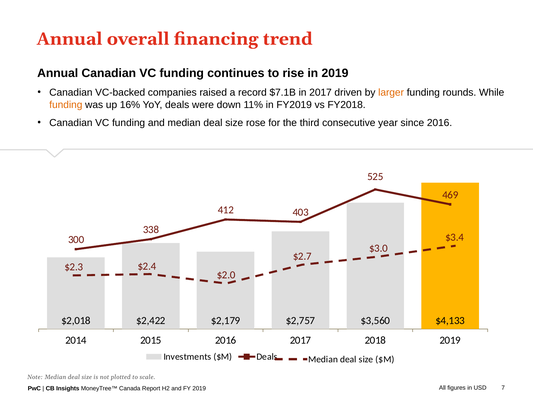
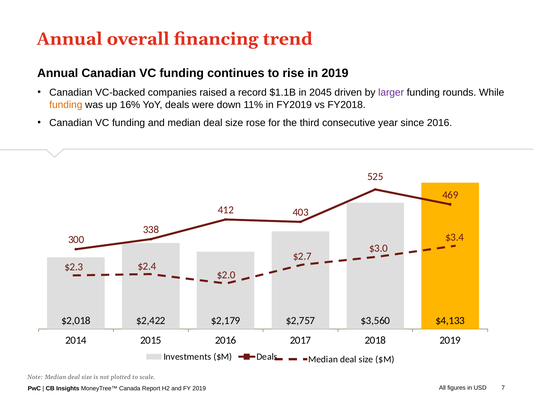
$7.1B: $7.1B -> $1.1B (283, 93)
in 2017: 2017 -> 2045 (321, 93)
larger colour: orange -> purple (391, 93)
